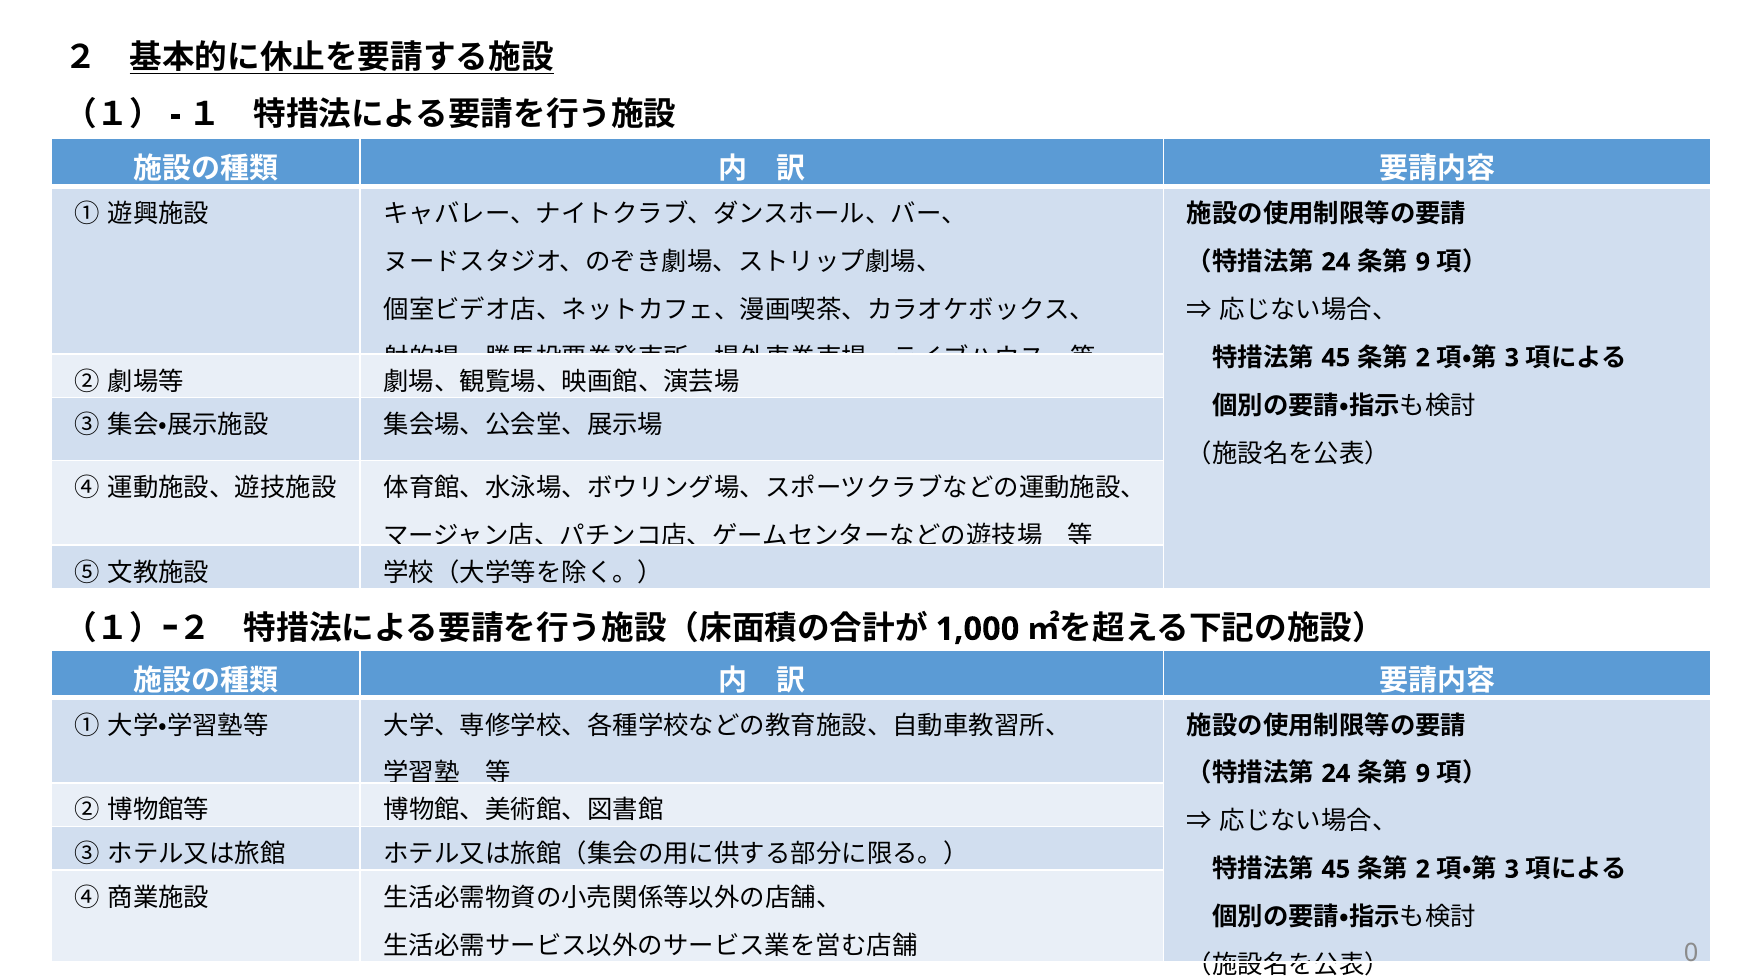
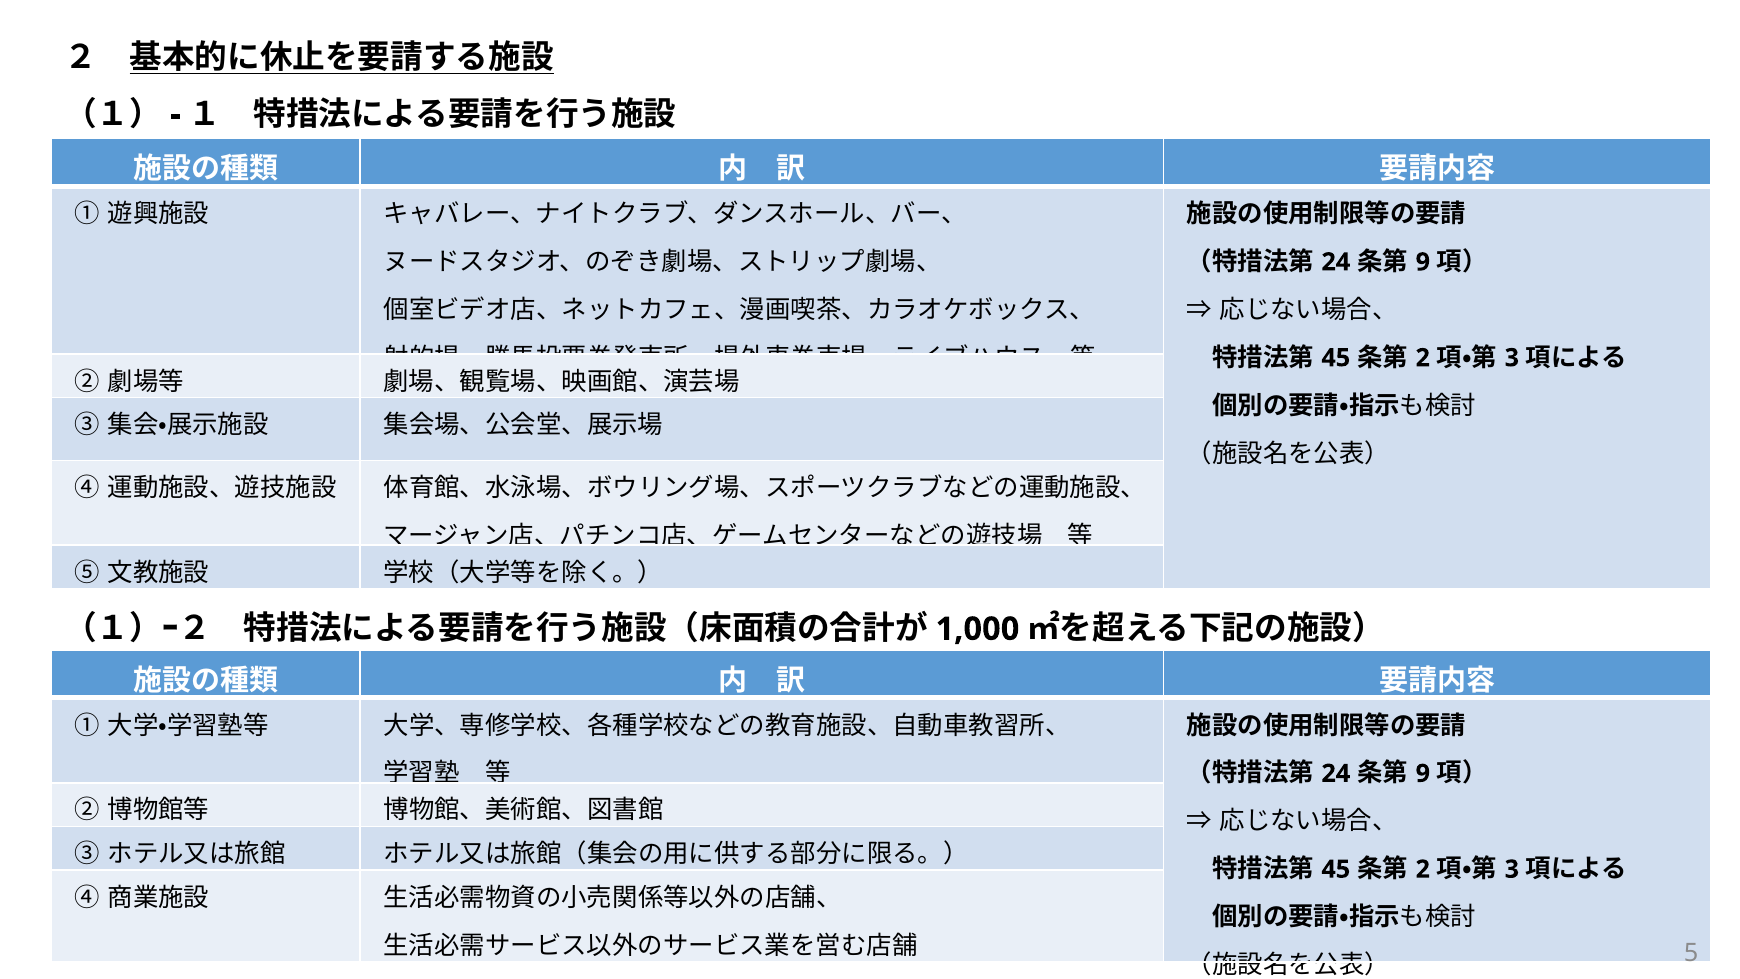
0: 0 -> 5 (1691, 952)
